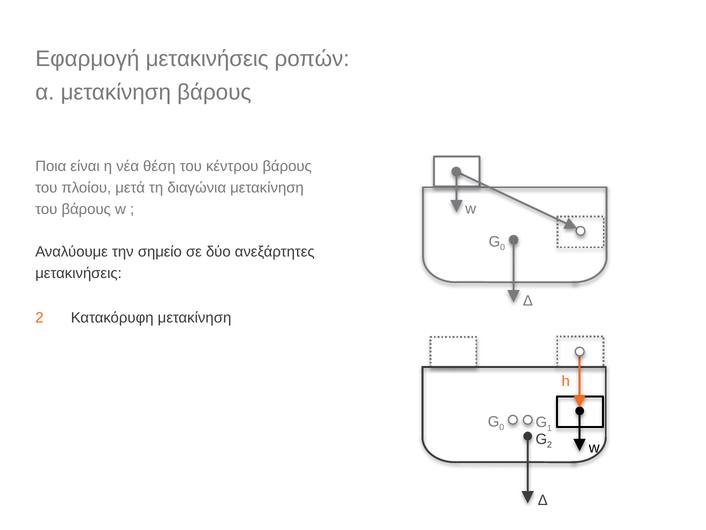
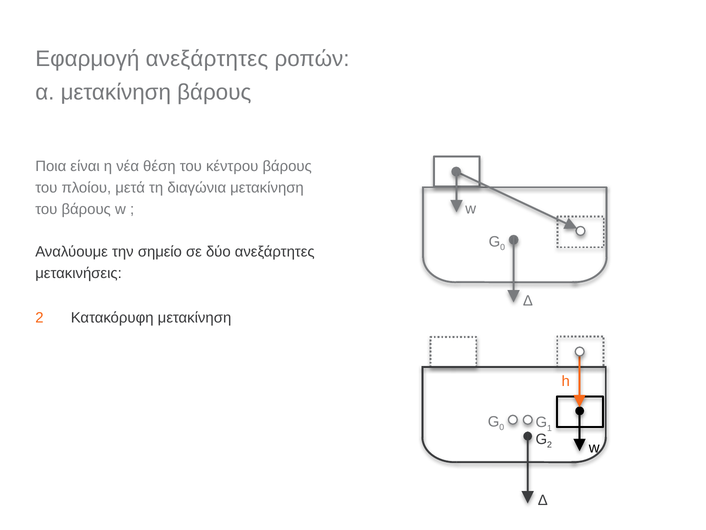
Εφαρμογή μετακινήσεις: μετακινήσεις -> ανεξάρτητες (207, 59)
